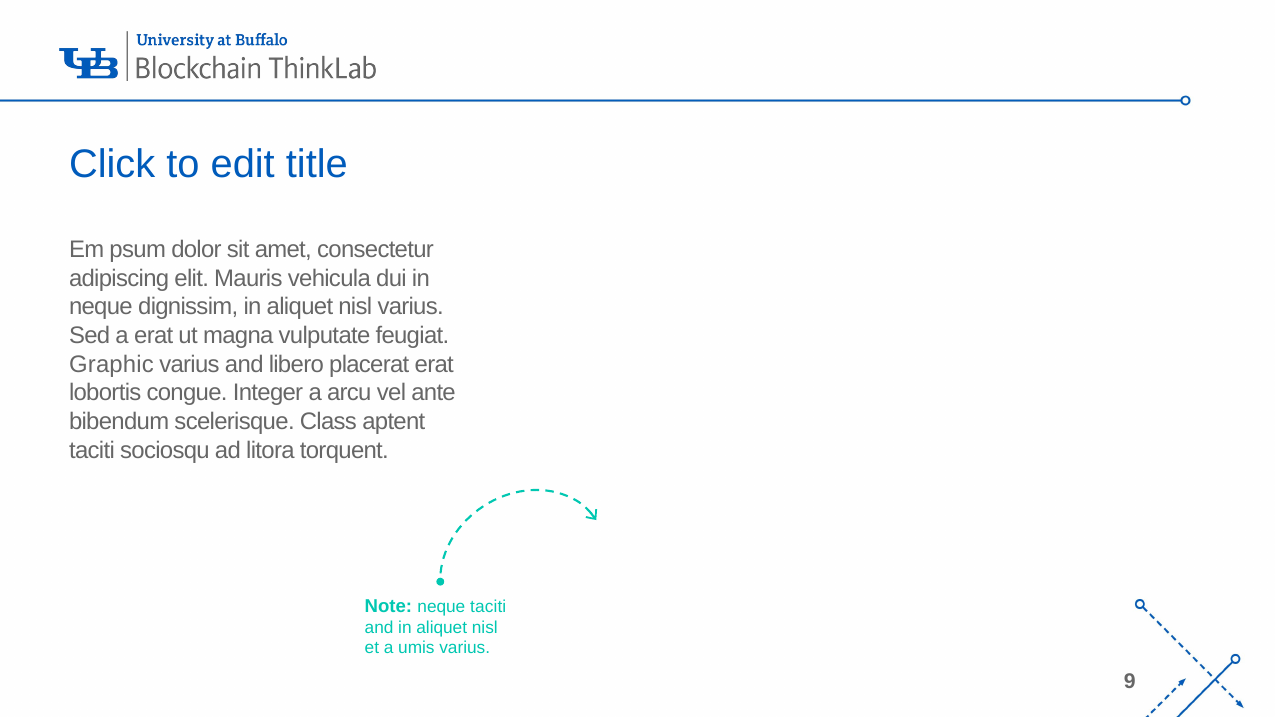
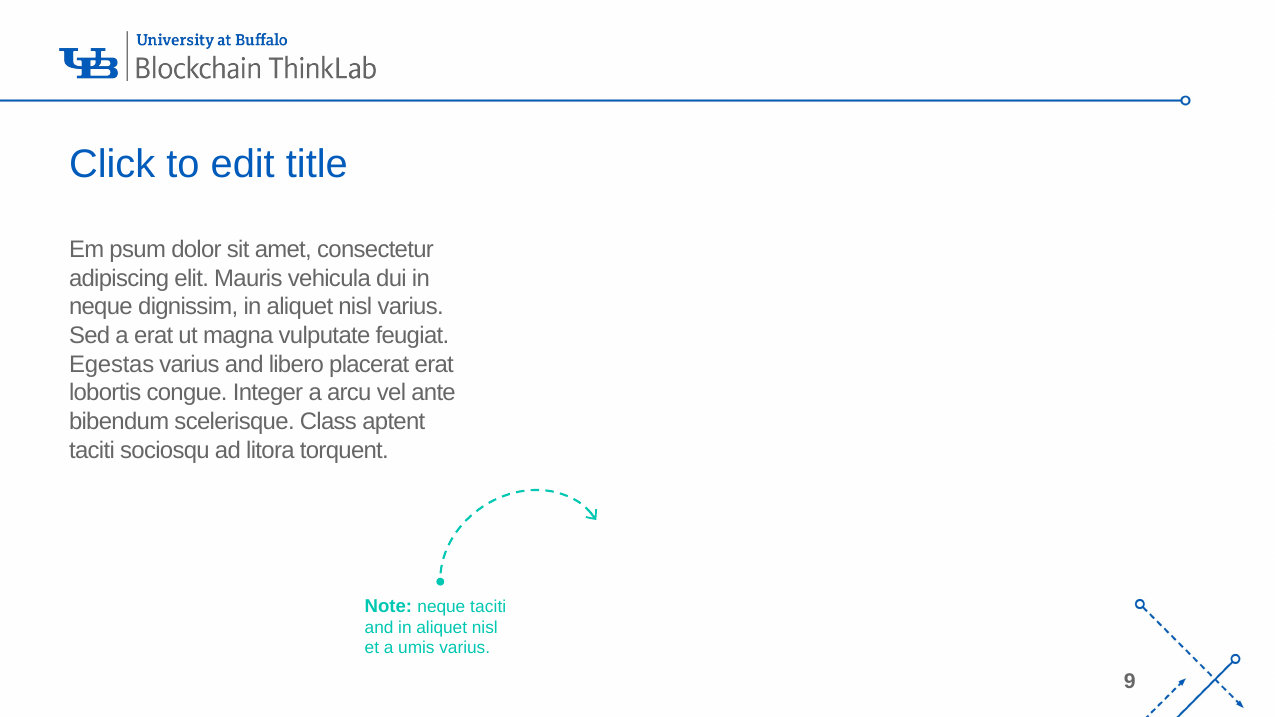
Graphic: Graphic -> Egestas (112, 364)
